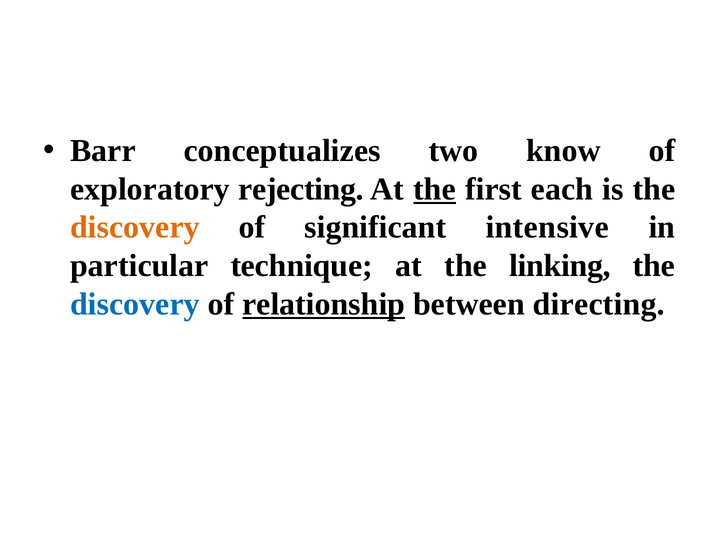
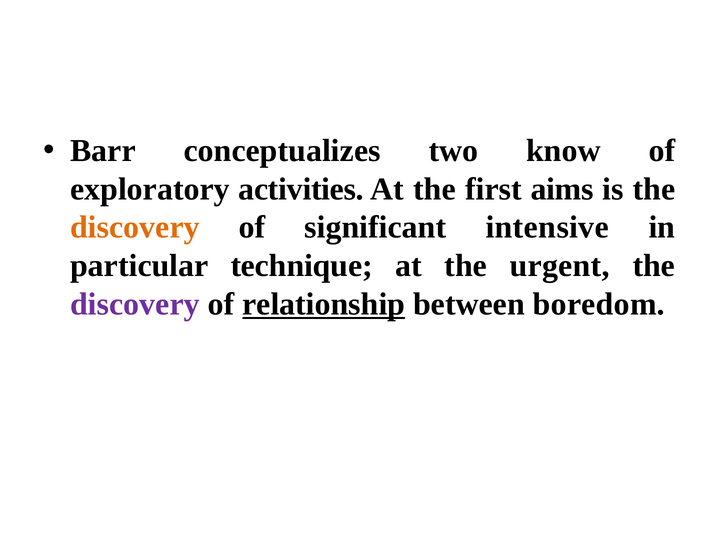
rejecting: rejecting -> activities (301, 189)
the underline: present -> none (435, 189)
each: each -> aims (562, 189)
linking: linking -> urgent (560, 266)
discovery colour: blue -> purple (135, 304)
directing: directing -> boredom (599, 304)
